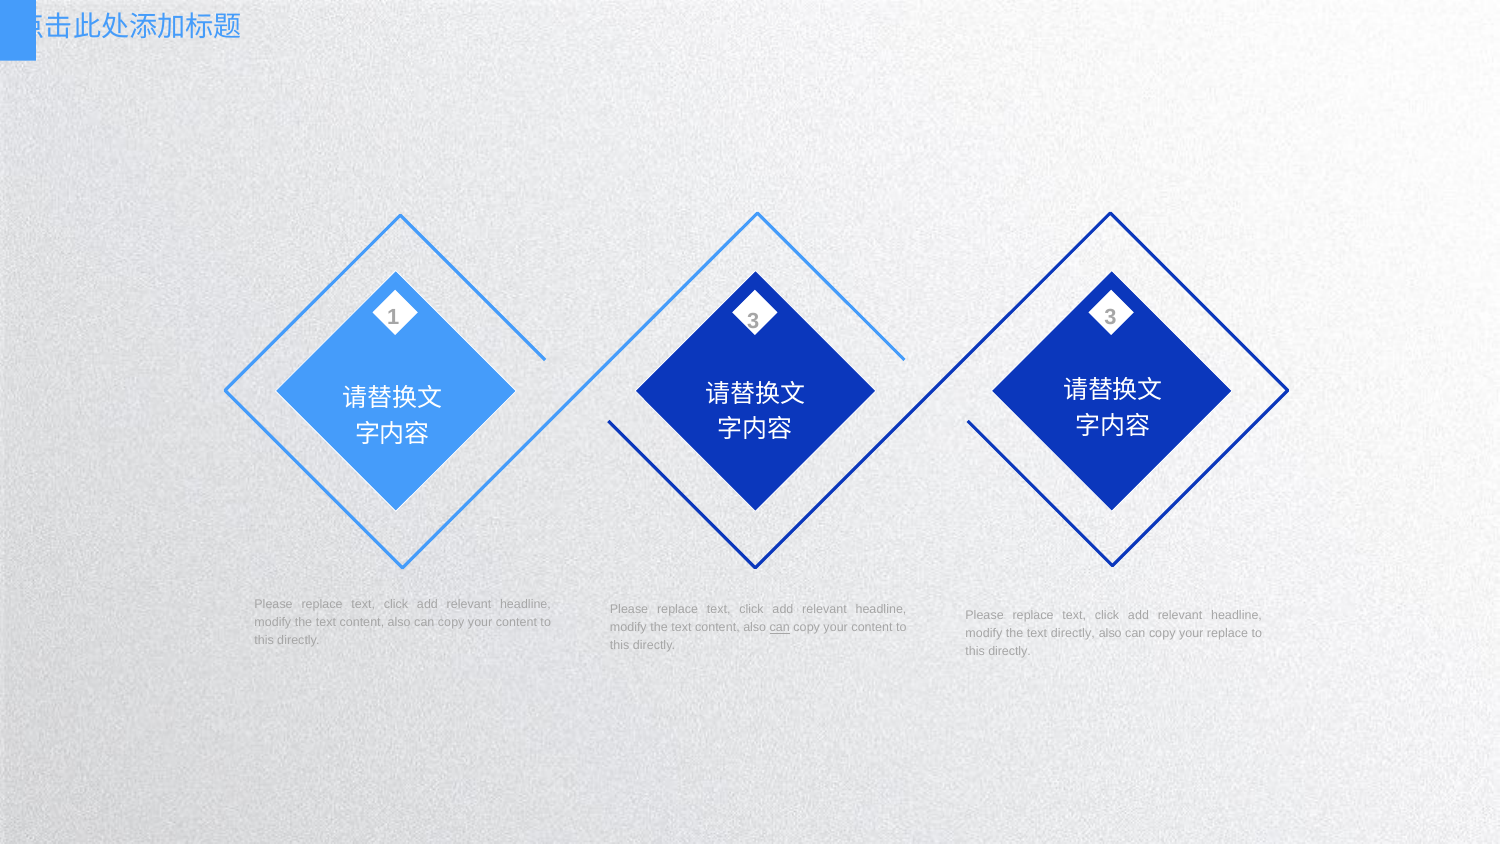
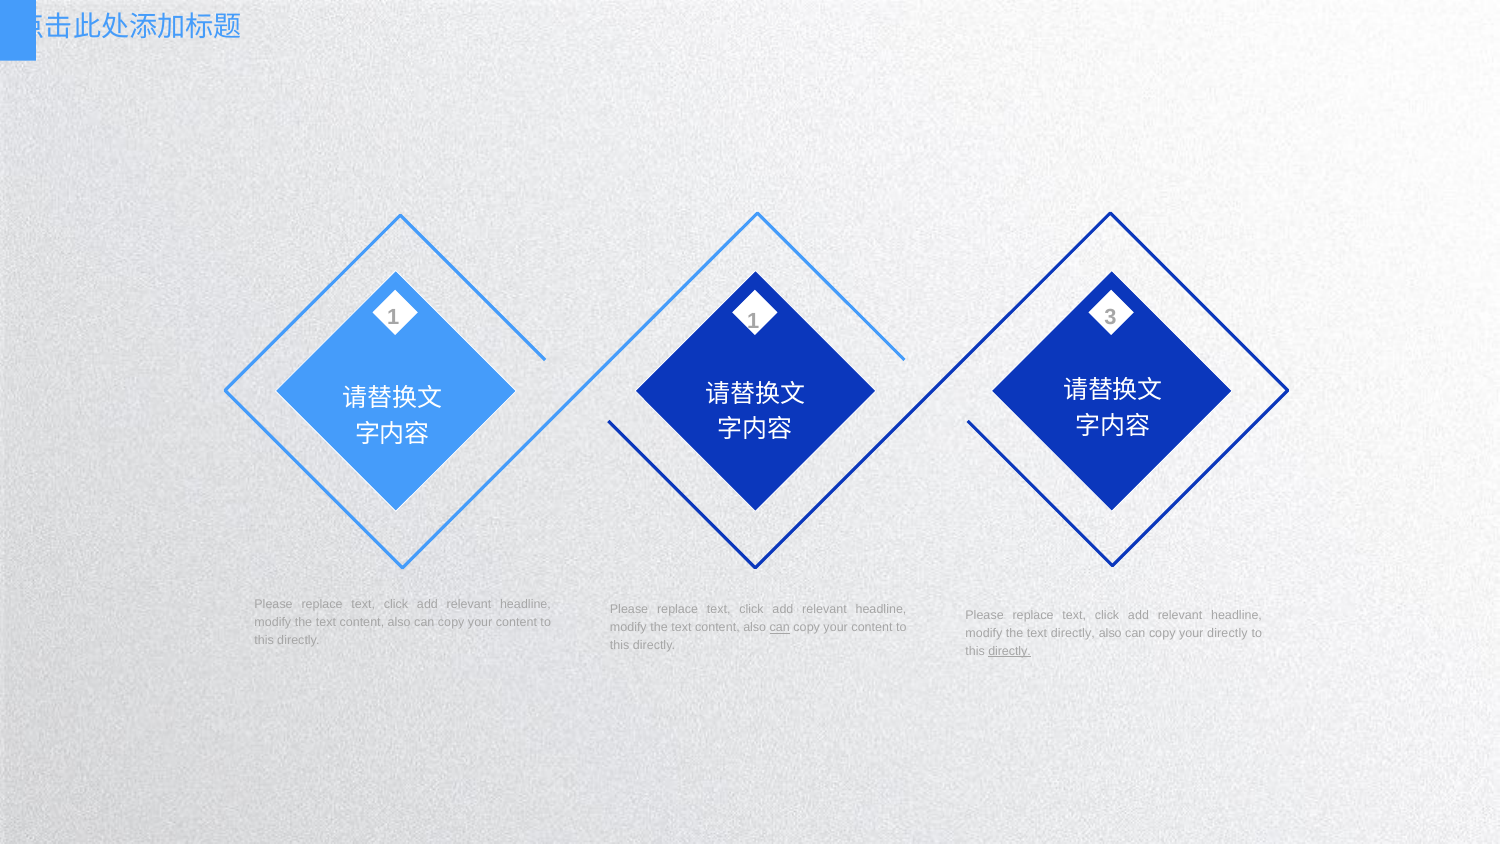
1 3: 3 -> 1 (753, 321)
your replace: replace -> directly (1227, 633)
directly underline: none -> present (1010, 651)
